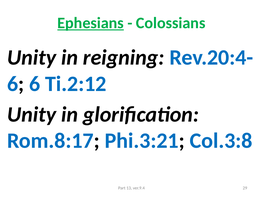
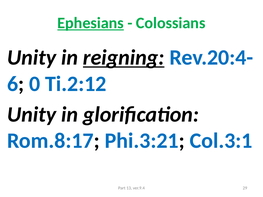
reigning underline: none -> present (124, 58)
6: 6 -> 0 (35, 84)
Col.3:8: Col.3:8 -> Col.3:1 (221, 141)
